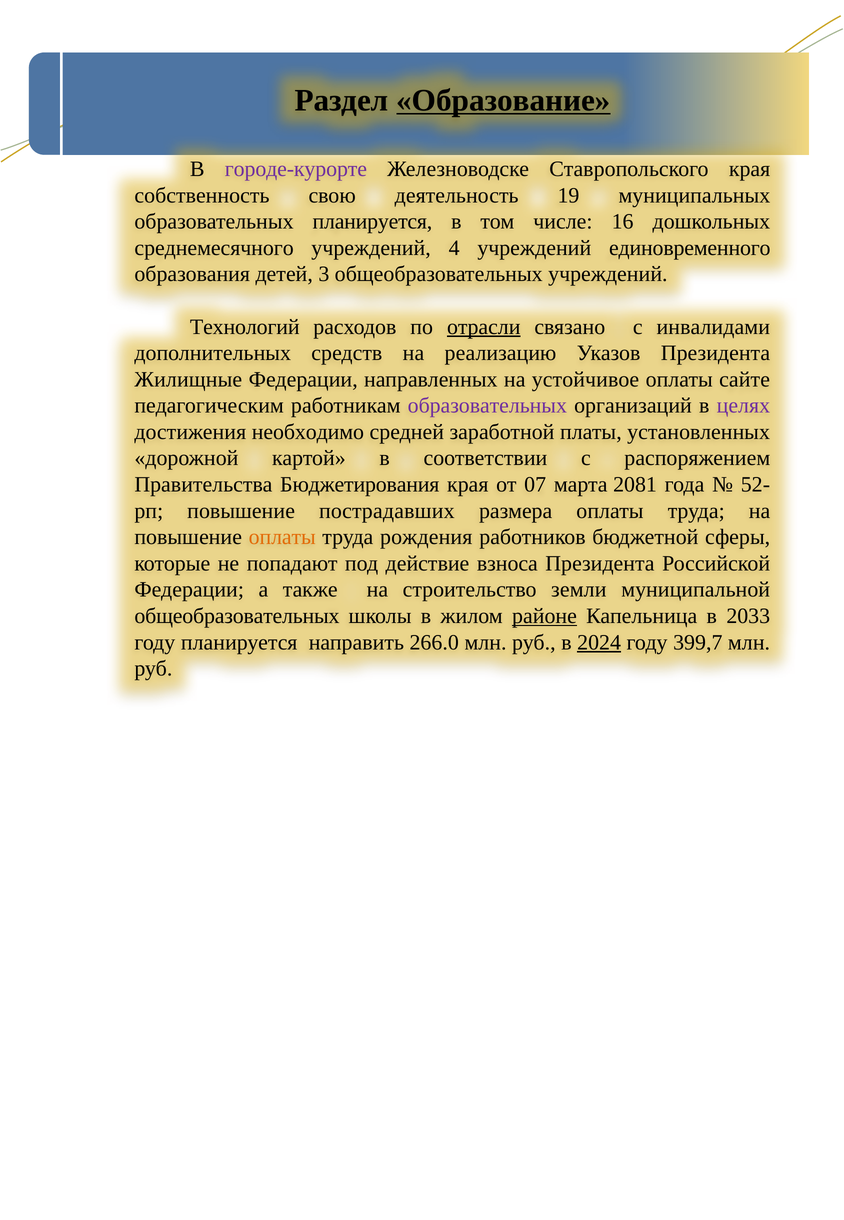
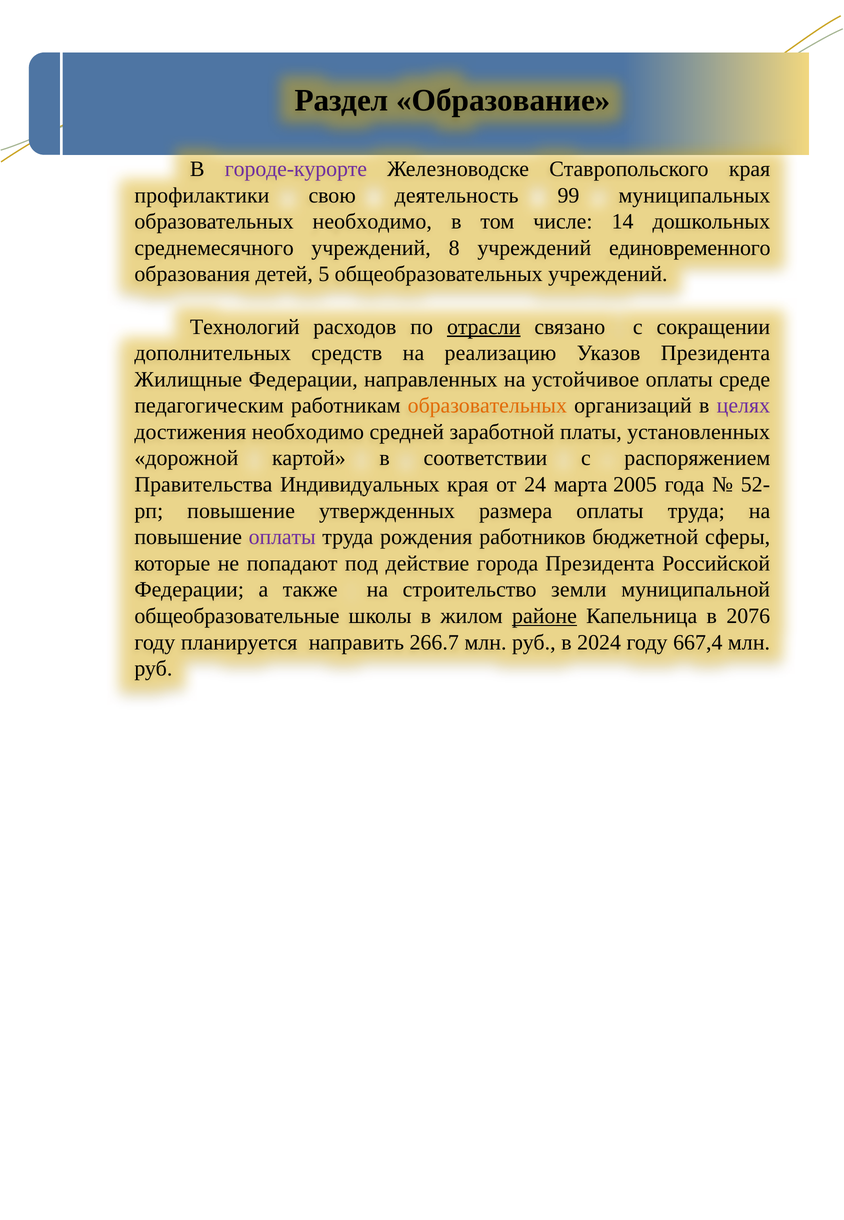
Образование underline: present -> none (503, 100)
собственность: собственность -> профилактики (202, 195)
19: 19 -> 99 (568, 195)
образовательных планируется: планируется -> необходимо (372, 221)
16: 16 -> 14 (623, 221)
4: 4 -> 8 (454, 248)
3: 3 -> 5 (324, 274)
инвалидами: инвалидами -> сокращении (713, 327)
сайте: сайте -> среде (745, 379)
образовательных colour: purple -> orange (487, 405)
Бюджетирования: Бюджетирования -> Индивидуальных (360, 484)
07: 07 -> 24 (535, 484)
2081: 2081 -> 2005 (635, 484)
пострадавших: пострадавших -> утвержденных (387, 510)
оплаты colour: orange -> purple (282, 537)
взноса: взноса -> города (507, 563)
общеобразовательных: общеобразовательных -> общеобразовательные (237, 616)
2033: 2033 -> 2076 (748, 616)
266.0: 266.0 -> 266.7 (434, 642)
2024 underline: present -> none (599, 642)
399,7: 399,7 -> 667,4 (698, 642)
